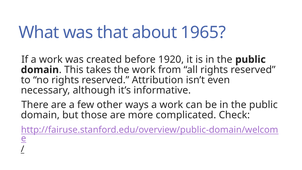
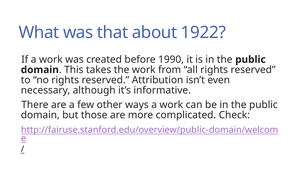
1965: 1965 -> 1922 (203, 32)
1920: 1920 -> 1990 (171, 59)
